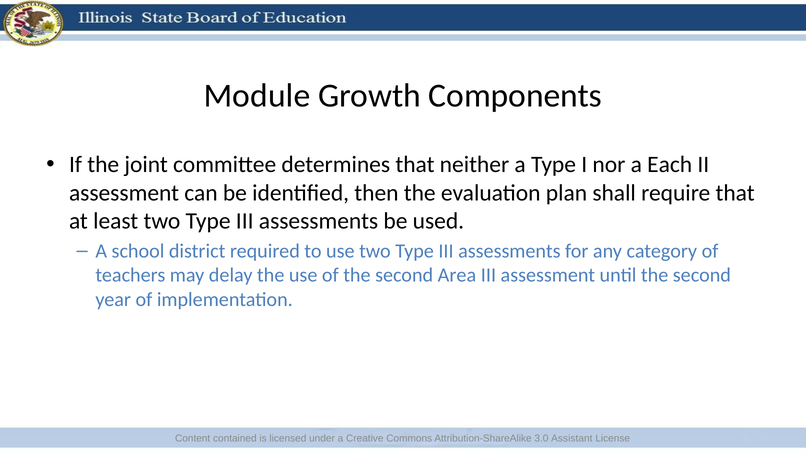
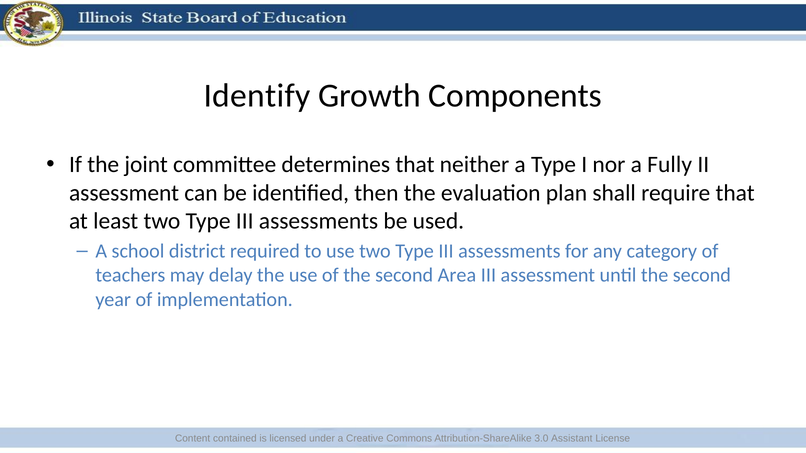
Module: Module -> Identify (257, 96)
Each: Each -> Fully (670, 165)
